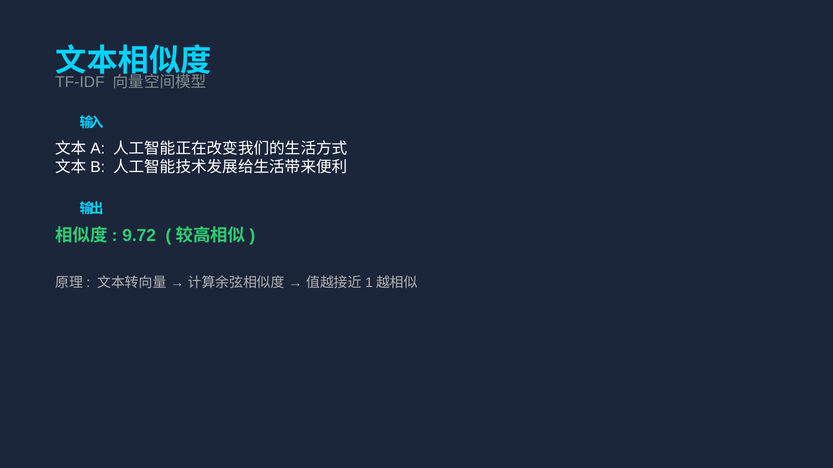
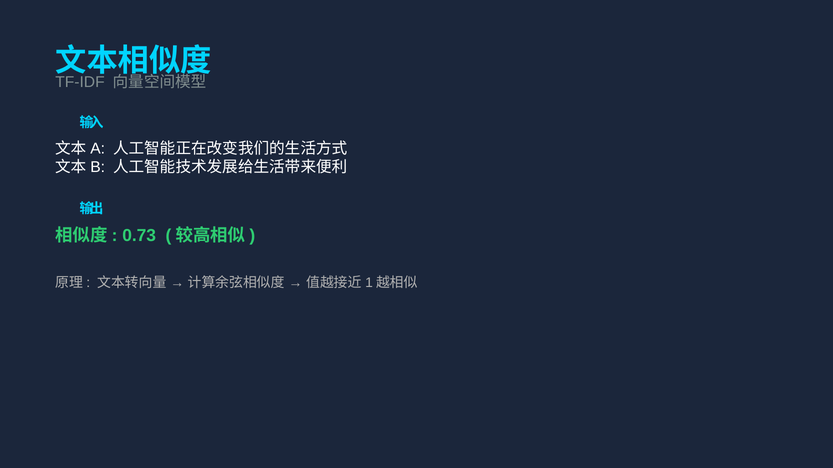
9.72: 9.72 -> 0.73 (139, 236)
